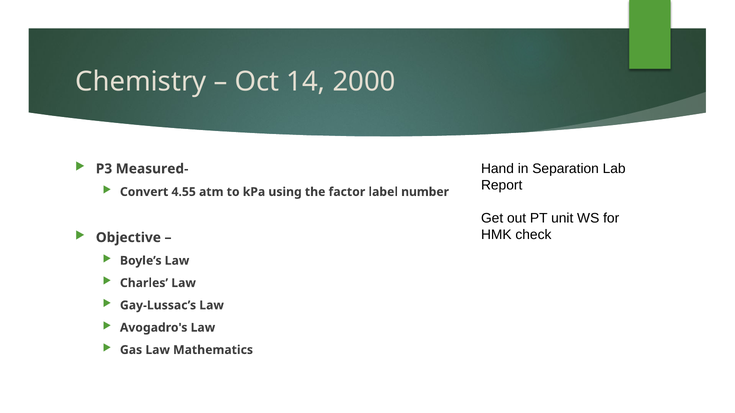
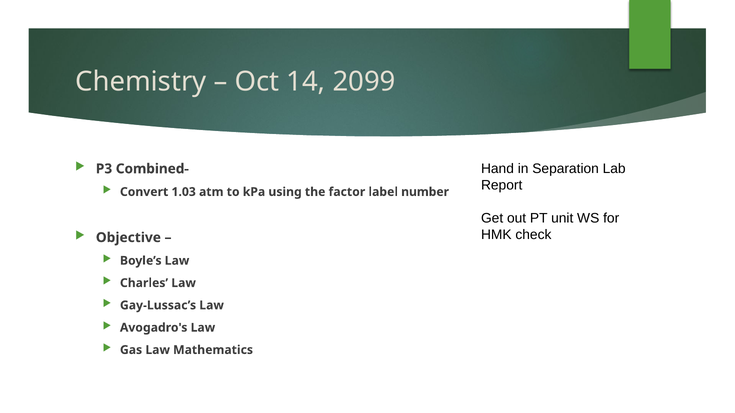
2000: 2000 -> 2099 (364, 82)
Measured-: Measured- -> Combined- (152, 169)
4.55: 4.55 -> 1.03 (184, 192)
